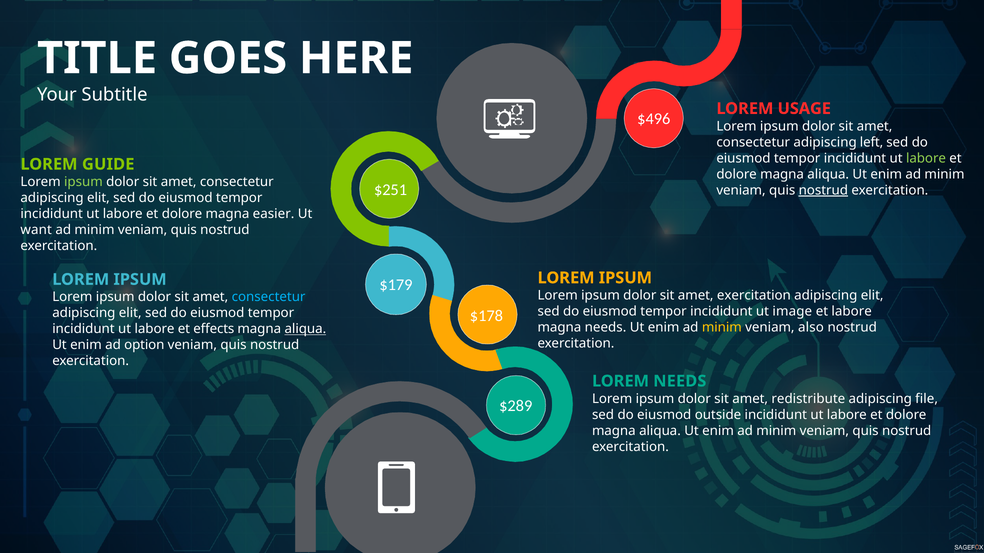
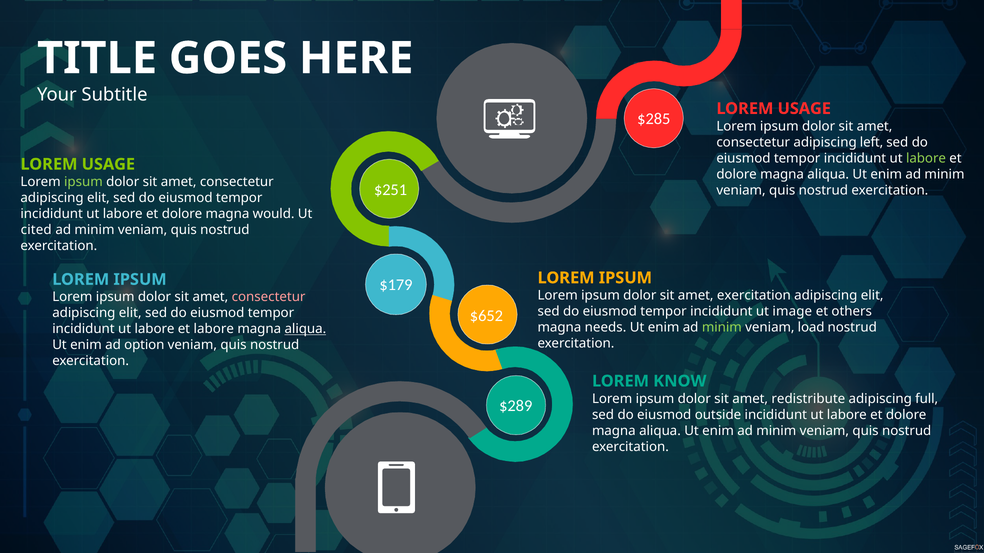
$496: $496 -> $285 (654, 119)
GUIDE: GUIDE -> USAGE (108, 164)
nostrud underline: present -> none (823, 190)
easier: easier -> would (274, 214)
want: want -> cited (36, 230)
consectetur colour: light blue -> pink (269, 297)
et labore: labore -> others (852, 312)
$178: $178 -> $652 (486, 316)
minim colour: yellow -> light green (722, 328)
also: also -> load (811, 328)
et effects: effects -> labore (214, 329)
LOREM NEEDS: NEEDS -> KNOW (680, 381)
file: file -> full (927, 399)
